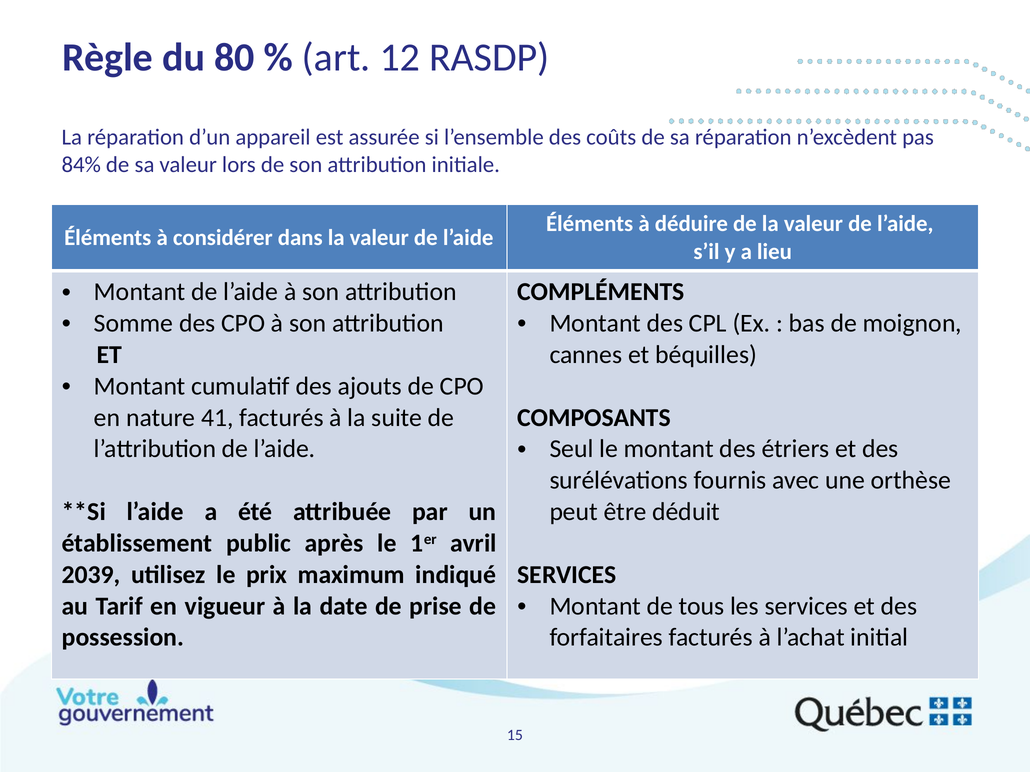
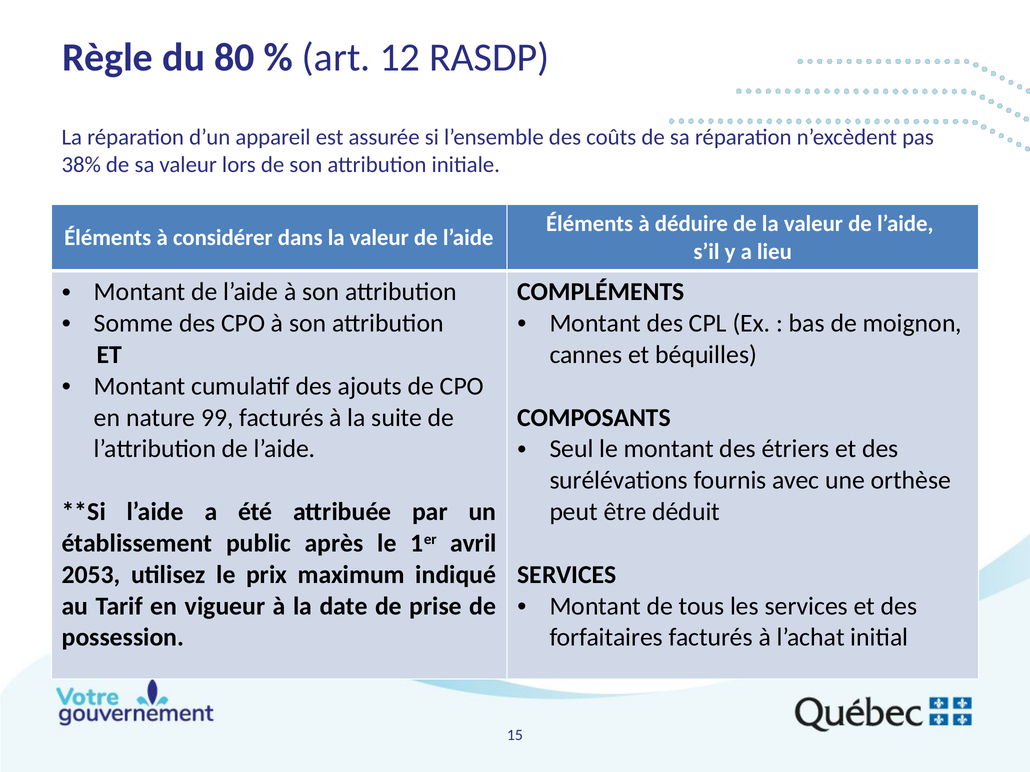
84%: 84% -> 38% (81, 165)
41: 41 -> 99 (217, 418)
2039: 2039 -> 2053 (91, 575)
